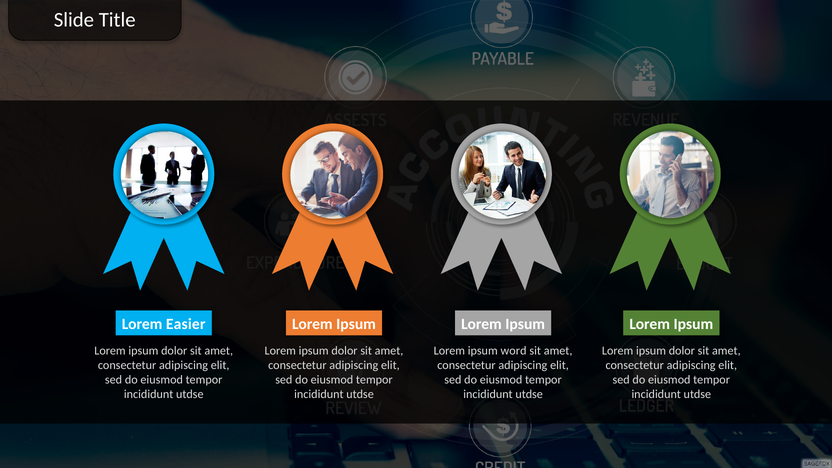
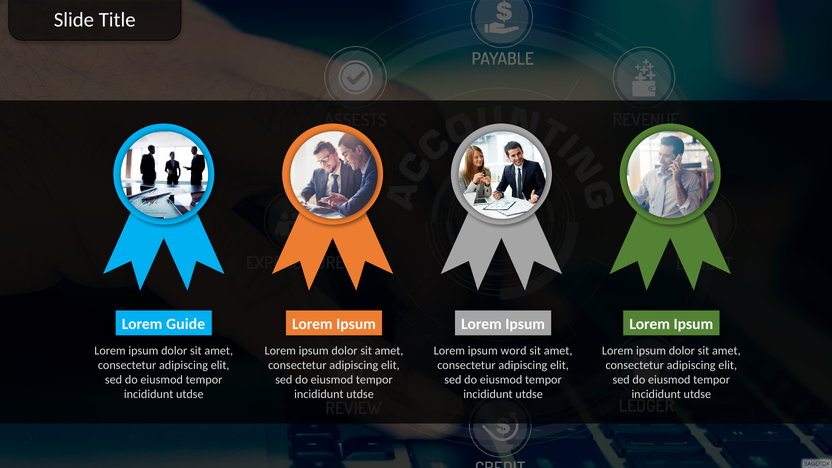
Easier: Easier -> Guide (186, 324)
